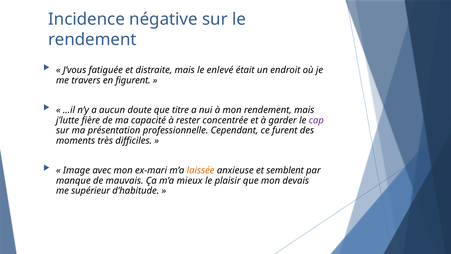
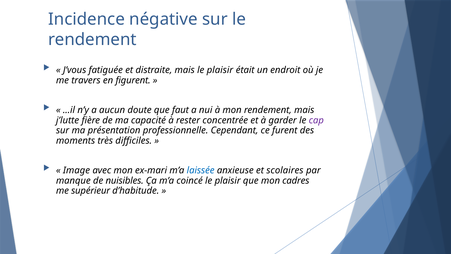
mais le enlevé: enlevé -> plaisir (220, 70)
titre: titre -> faut (180, 110)
laissée colour: orange -> blue (201, 170)
semblent: semblent -> scolaires (285, 170)
mauvais: mauvais -> nuisibles (125, 180)
mieux: mieux -> coincé (190, 180)
devais: devais -> cadres (296, 180)
